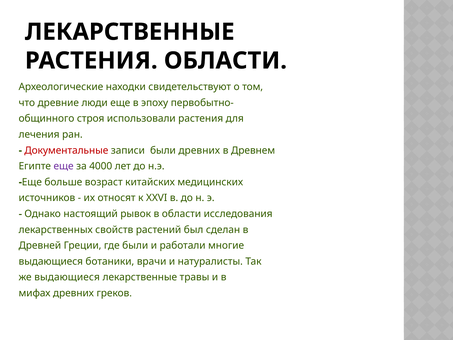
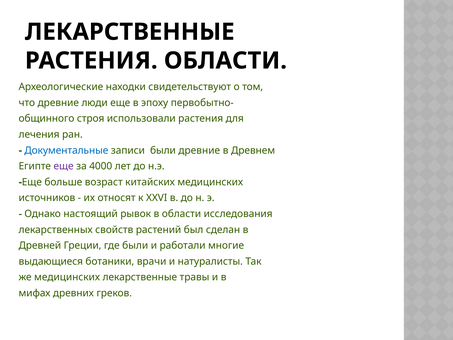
Документальные colour: red -> blue (66, 150)
были древних: древних -> древние (199, 150)
же выдающиеся: выдающиеся -> медицинских (67, 277)
